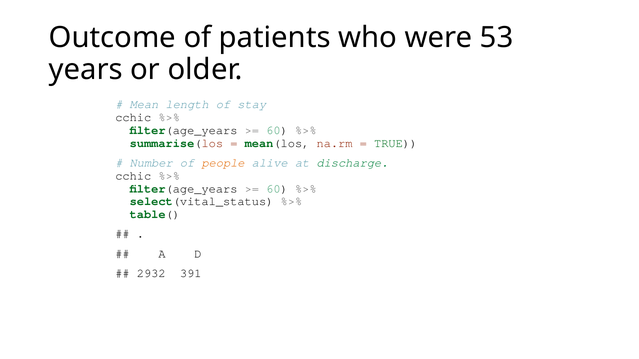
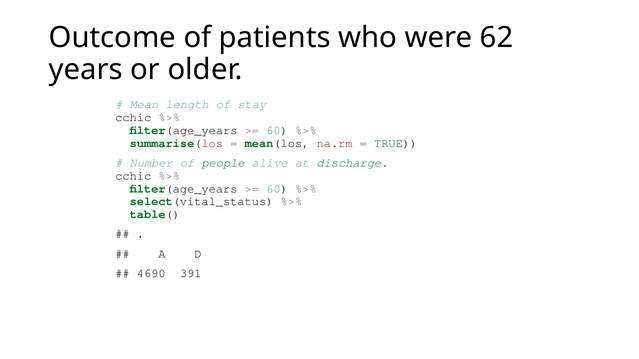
53: 53 -> 62 (497, 38)
people colour: orange -> green (223, 163)
2932: 2932 -> 4690 (151, 273)
